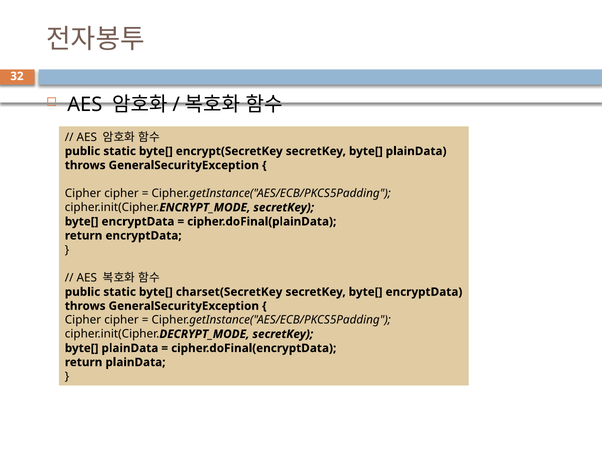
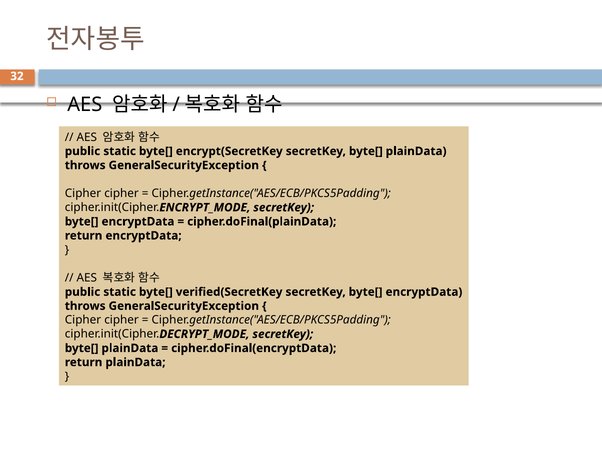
charset(SecretKey: charset(SecretKey -> verified(SecretKey (229, 292)
